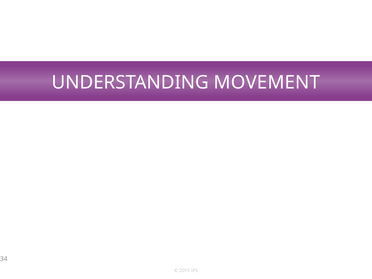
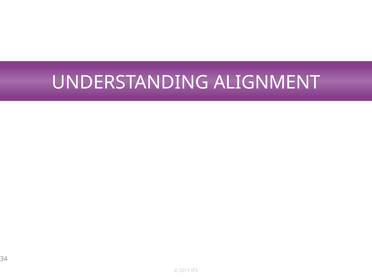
MOVEMENT: MOVEMENT -> ALIGNMENT (267, 82)
